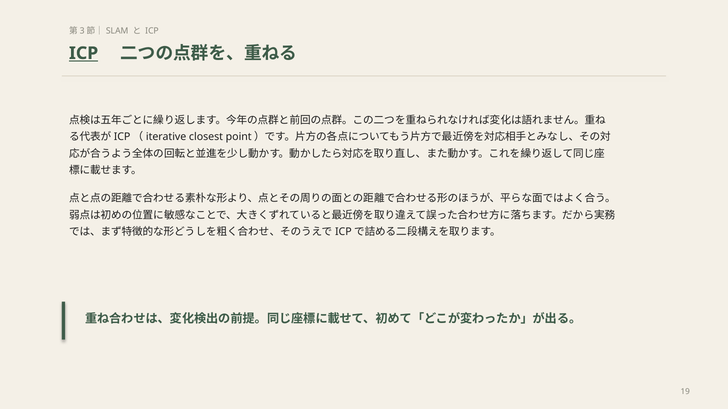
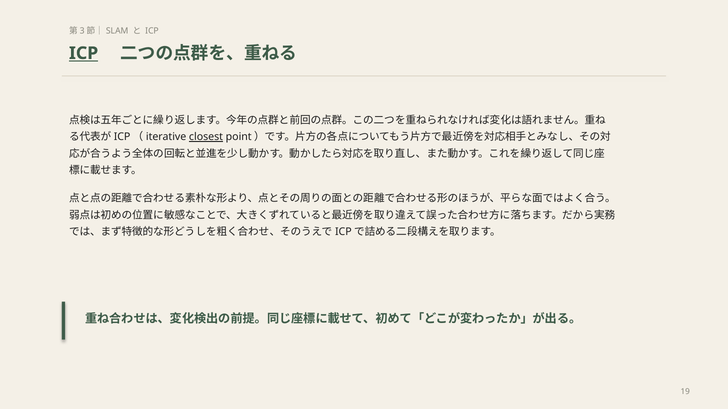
closest underline: none -> present (206, 137)
